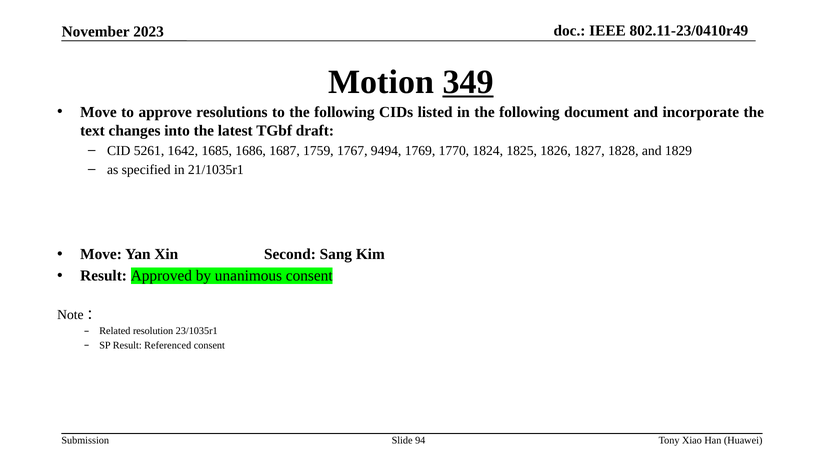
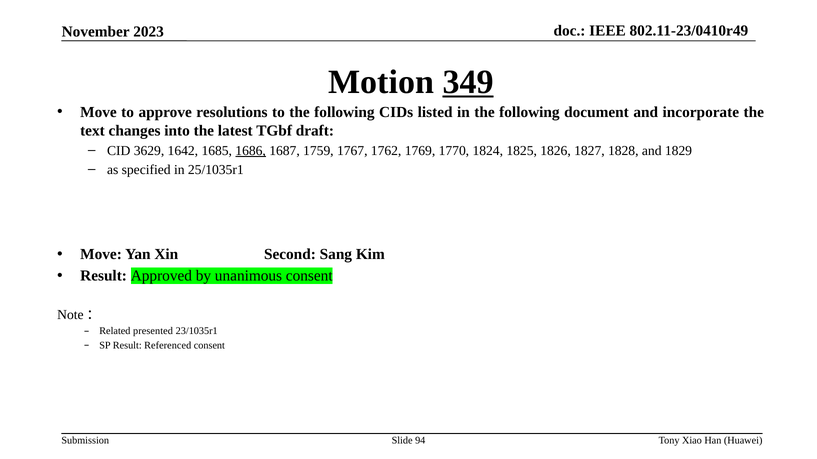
5261: 5261 -> 3629 (149, 151)
1686 underline: none -> present (251, 151)
9494: 9494 -> 1762 (386, 151)
21/1035r1: 21/1035r1 -> 25/1035r1 (216, 170)
resolution: resolution -> presented (153, 331)
